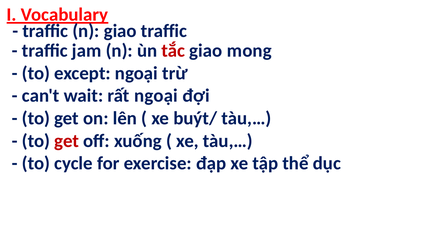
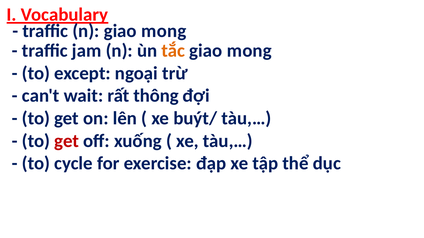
n giao traffic: traffic -> mong (164, 31)
tắc colour: red -> orange (173, 51)
rất ngoại: ngoại -> thông (156, 96)
